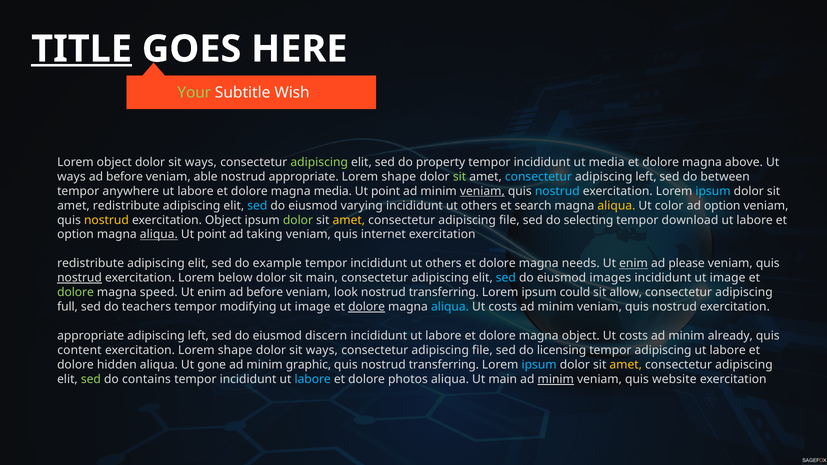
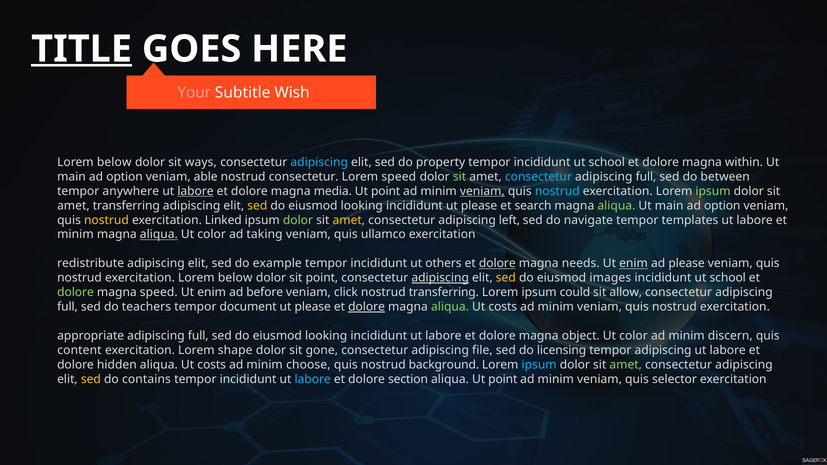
Your colour: light green -> pink (194, 93)
object: object -> below (114, 162)
adipiscing colour: light green -> light blue (319, 162)
tempor incididunt ut media: media -> school (607, 162)
above: above -> within (744, 162)
ways: ways -> main (71, 177)
before: before -> option (125, 177)
nostrud appropriate: appropriate -> consectetur (304, 177)
shape: shape -> speed (399, 177)
left: left -> full (646, 177)
labore underline: none -> present (195, 191)
ipsum colour: light blue -> light green (713, 191)
amet redistribute: redistribute -> transferring (126, 206)
sed colour: light blue -> yellow (257, 206)
varying: varying -> looking (362, 206)
others: others -> please (479, 206)
aliqua colour: yellow -> light green (616, 206)
color: color -> main (669, 206)
exercitation Object: Object -> Linked (223, 220)
file: file -> left (509, 220)
selecting: selecting -> navigate (588, 220)
download: download -> templates (690, 220)
option: option -> minim (75, 235)
point: point -> color (212, 235)
internet: internet -> ullamco (383, 235)
dolore underline: none -> present (497, 264)
nostrud underline: present -> none (80, 278)
sit main: main -> point (322, 278)
adipiscing underline: none -> present (440, 278)
sed colour: light blue -> yellow (506, 278)
image: image -> school (728, 278)
look: look -> click (346, 293)
modifying: modifying -> document (248, 307)
image: image -> please (313, 307)
aliqua colour: light blue -> light green (450, 307)
left: left -> full (198, 336)
discern: discern -> looking (326, 336)
costs: costs -> color (634, 336)
already: already -> discern (730, 336)
ways: ways -> gone (322, 350)
gone: gone -> costs (212, 365)
graphic: graphic -> choose (308, 365)
quis nostrud transferring: transferring -> background (444, 365)
amet colour: yellow -> light green (626, 365)
sed colour: light green -> yellow (91, 379)
photos: photos -> section (408, 379)
aliqua Ut main: main -> point (503, 379)
minim underline: present -> none (556, 379)
website: website -> selector (674, 379)
